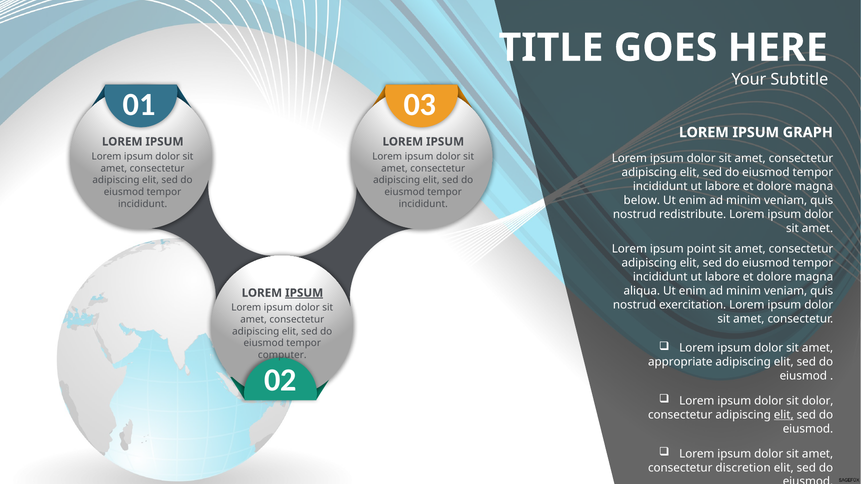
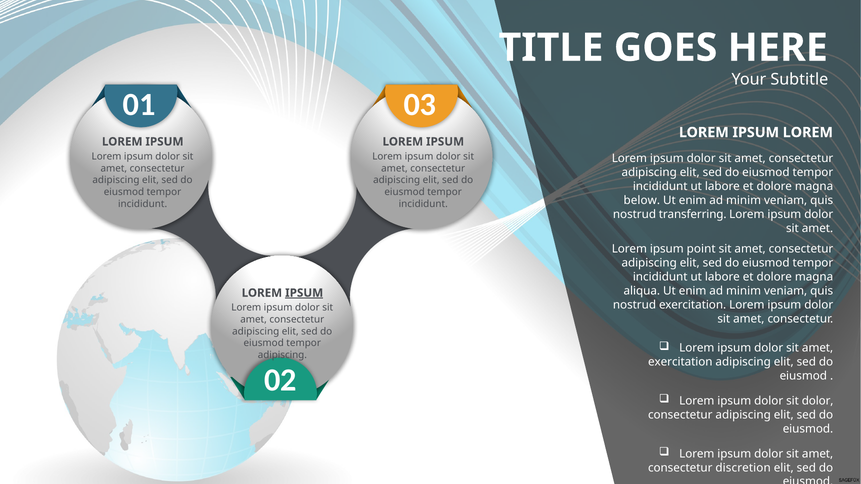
GRAPH: GRAPH -> LOREM (808, 133)
redistribute: redistribute -> transferring (693, 215)
computer: computer -> adipiscing (282, 355)
appropriate: appropriate -> exercitation (680, 362)
elit underline: present -> none (784, 415)
